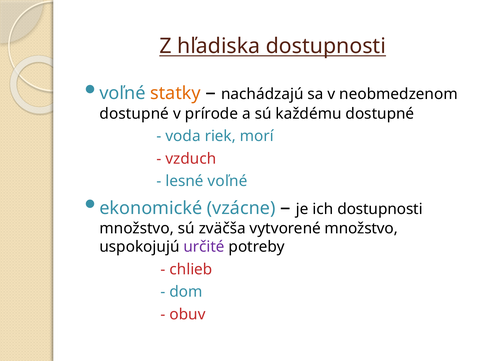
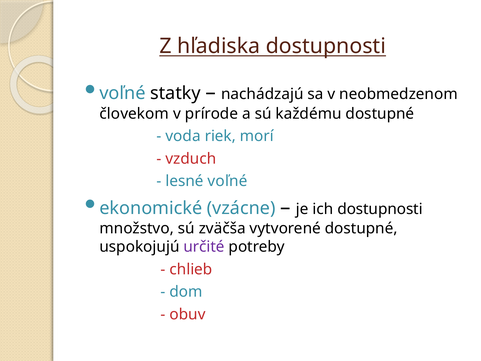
statky colour: orange -> black (175, 93)
dostupné: dostupné -> človekom (134, 114)
vytvorené množstvo: množstvo -> dostupné (361, 228)
